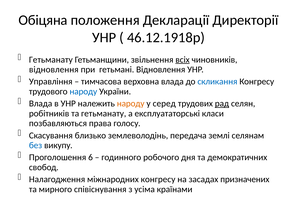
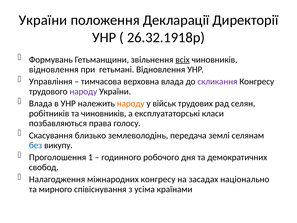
Обіцяна: Обіцяна -> України (43, 20)
46.12.1918р: 46.12.1918р -> 26.32.1918р (166, 37)
Гетьманату: Гетьманату -> Формувань (51, 60)
скликання colour: blue -> purple (217, 82)
народу colour: blue -> purple (83, 91)
серед: серед -> військ (164, 103)
рад underline: present -> none (222, 103)
та гетьманату: гетьманату -> чиновників (104, 113)
6: 6 -> 1 (91, 157)
призначених: призначених -> національно (245, 179)
